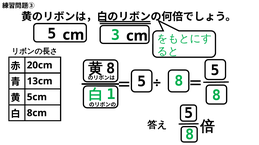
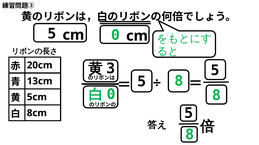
5 3: 3 -> 0 (116, 35)
8: 8 -> 3 (111, 69)
1: 1 -> 0 (111, 95)
